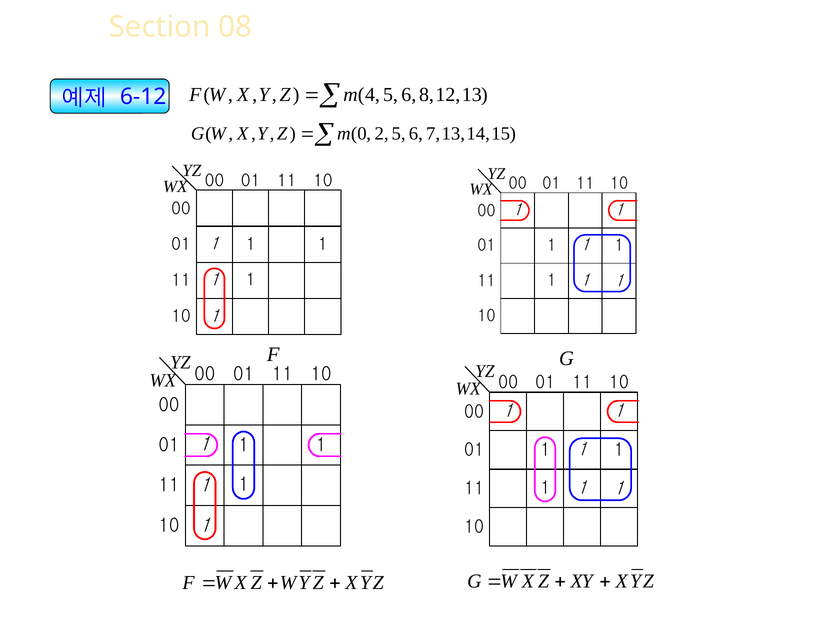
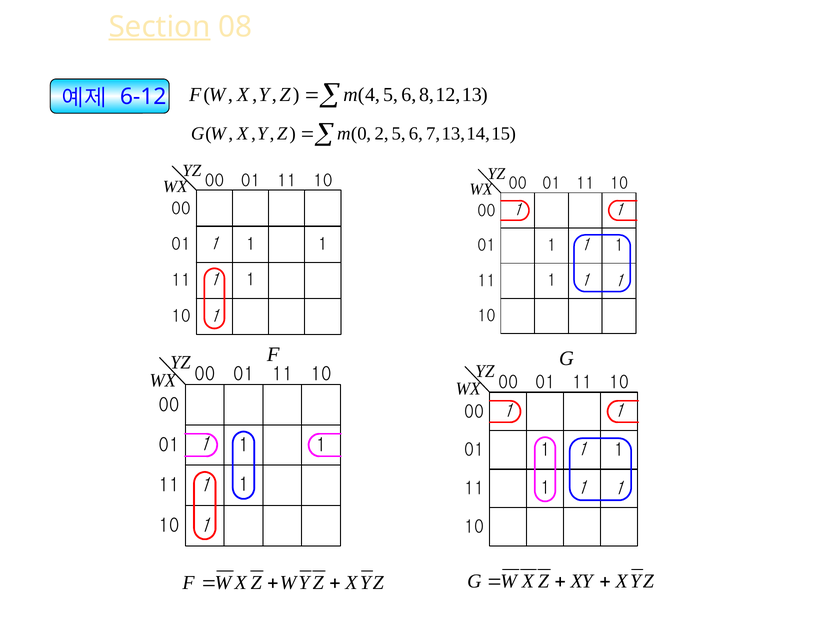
Section underline: none -> present (160, 27)
